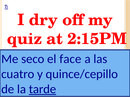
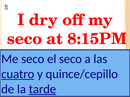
quiz: quiz -> seco (25, 39)
2:15PM: 2:15PM -> 8:15PM (97, 39)
el face: face -> seco (70, 59)
cuatro underline: none -> present (18, 74)
